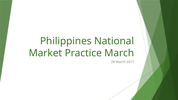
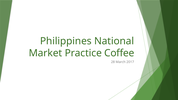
Practice March: March -> Coffee (119, 53)
